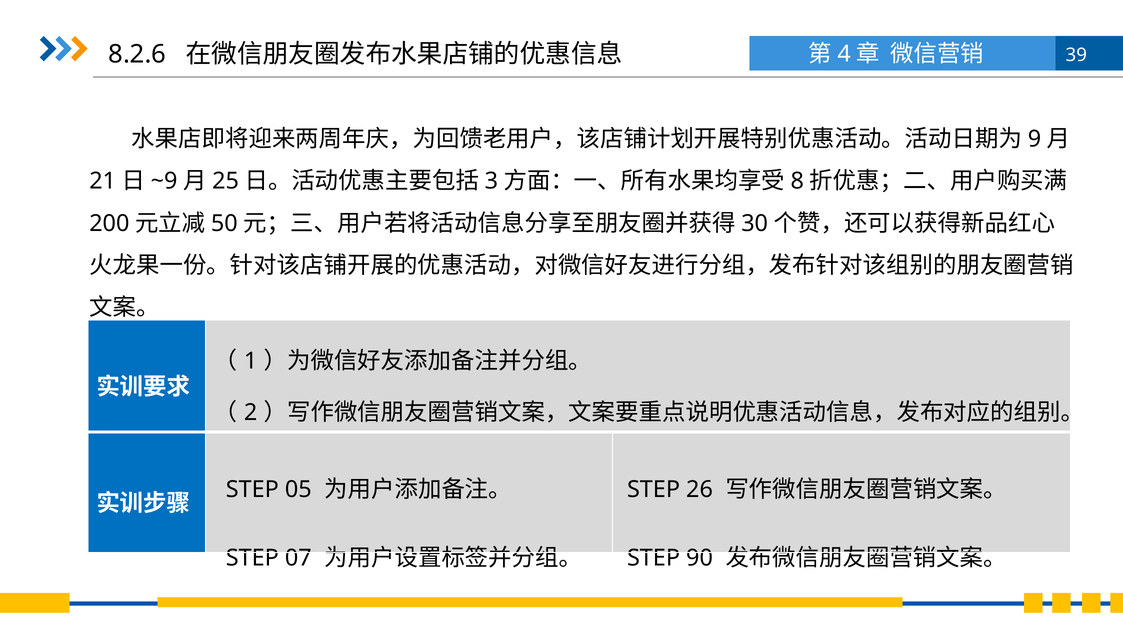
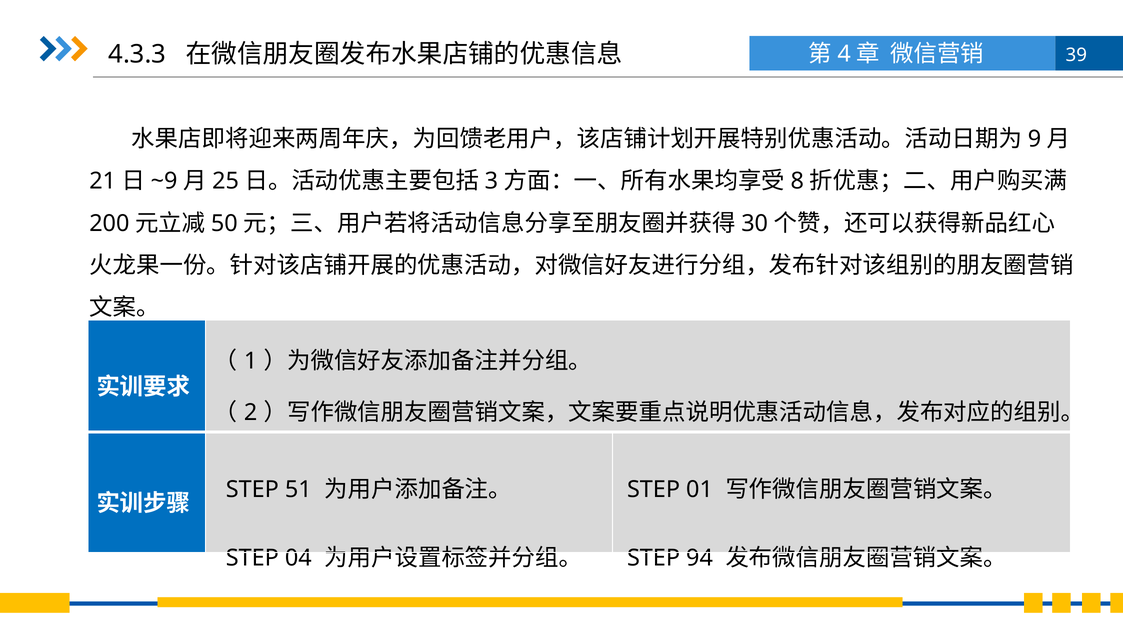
8.2.6: 8.2.6 -> 4.3.3 (137, 54)
26: 26 -> 01 (700, 489)
05: 05 -> 51 (298, 489)
07: 07 -> 04 (298, 558)
90: 90 -> 94 (700, 558)
